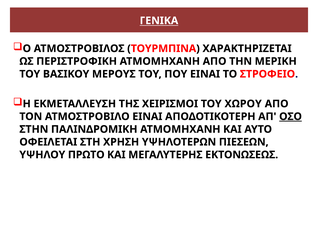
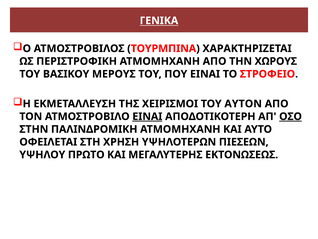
ΜΕΡΙΚΗ: ΜΕΡΙΚΗ -> ΧΩΡΟΥΣ (276, 61)
ΧΩΡΟΥ: ΧΩΡΟΥ -> ΑΥΤΟΝ (243, 104)
ΕΙΝΑΙ underline: none -> present (147, 116)
